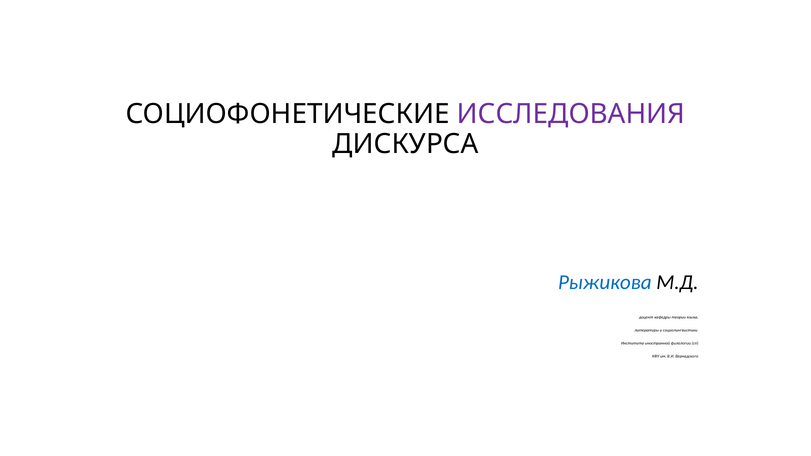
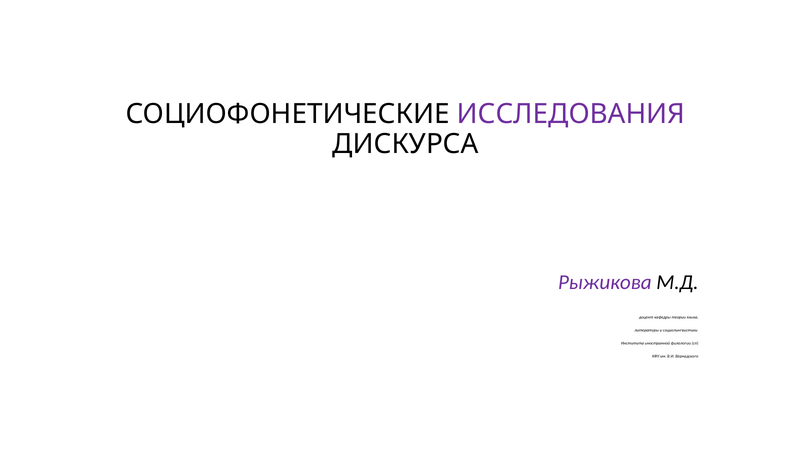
Рыжикова colour: blue -> purple (605, 282)
